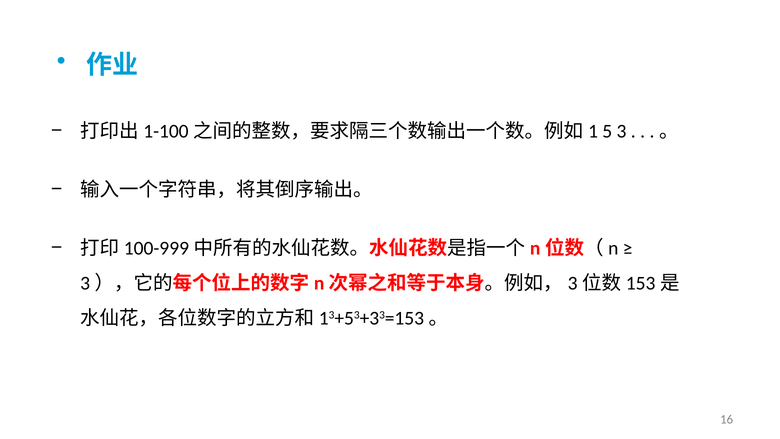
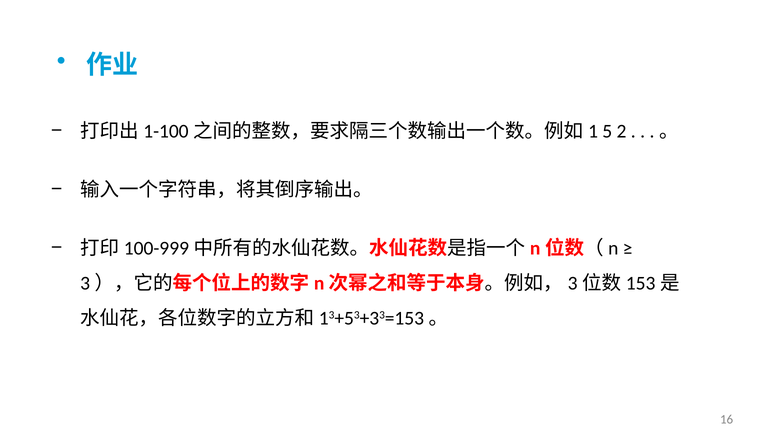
3: 3 -> 2 (622, 131)
